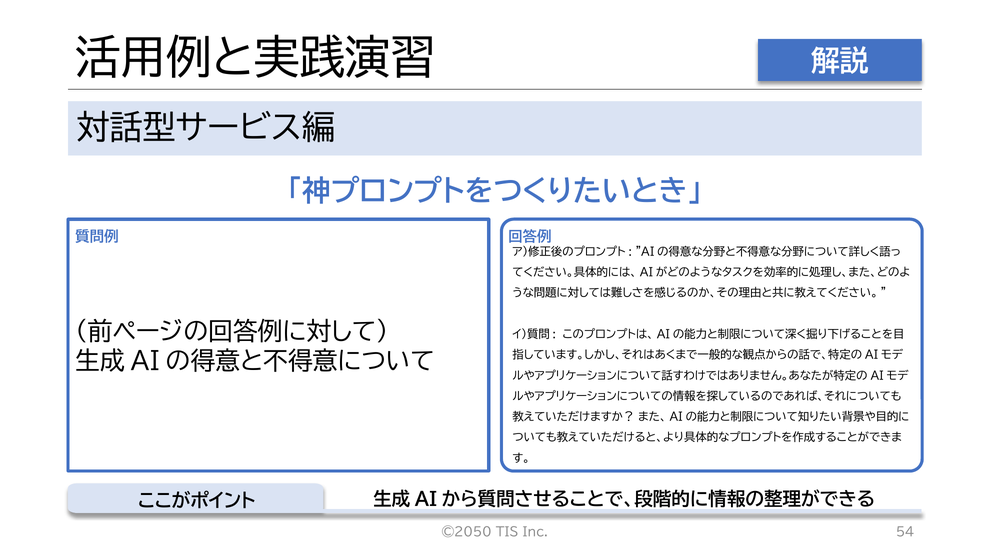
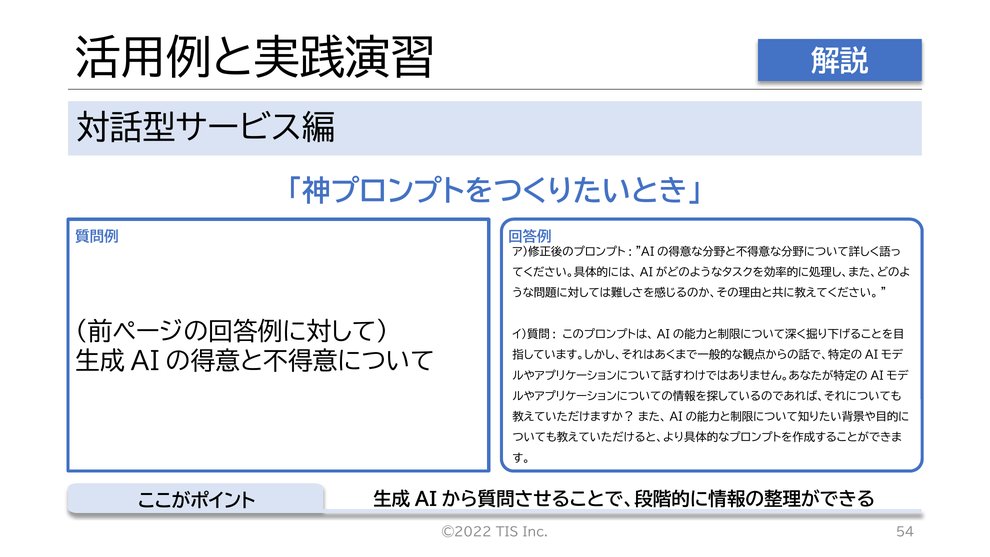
©2050: ©2050 -> ©2022 (467, 532)
